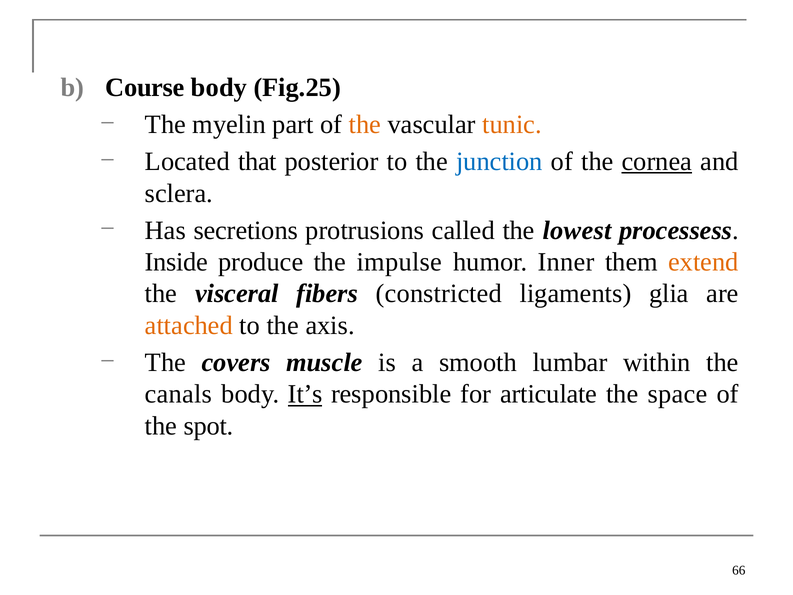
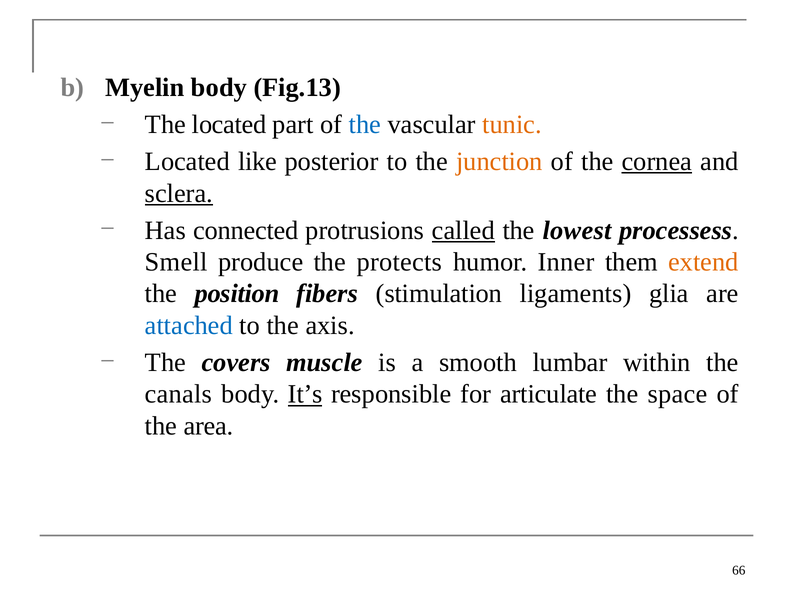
Course: Course -> Myelin (145, 87)
Fig.25: Fig.25 -> Fig.13 (297, 87)
The myelin: myelin -> located (229, 124)
the colour: orange -> blue (365, 124)
that: that -> like (257, 161)
junction colour: blue -> orange (499, 161)
sclera underline: none -> present (179, 193)
secretions: secretions -> connected (246, 230)
called underline: none -> present (463, 230)
Inside: Inside -> Smell (176, 262)
impulse: impulse -> protects (399, 262)
visceral: visceral -> position (237, 294)
constricted: constricted -> stimulation (439, 294)
attached colour: orange -> blue (189, 325)
spot: spot -> area (208, 426)
